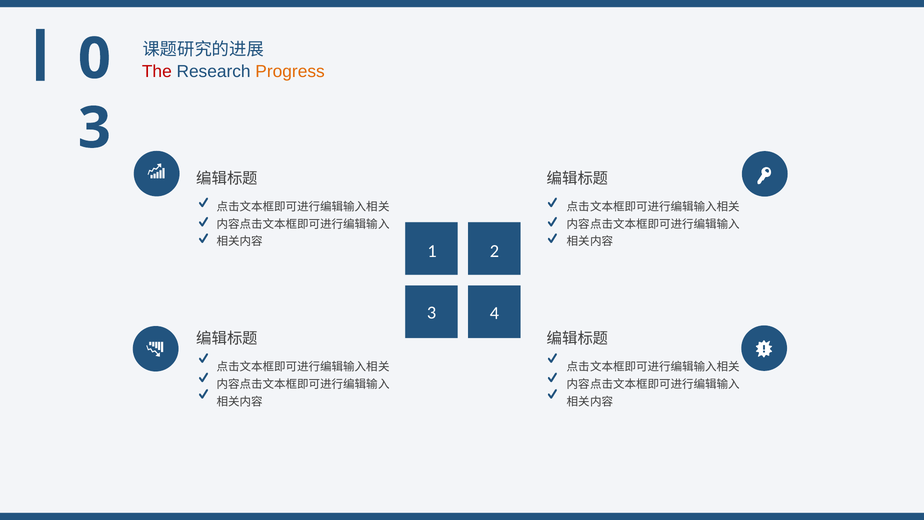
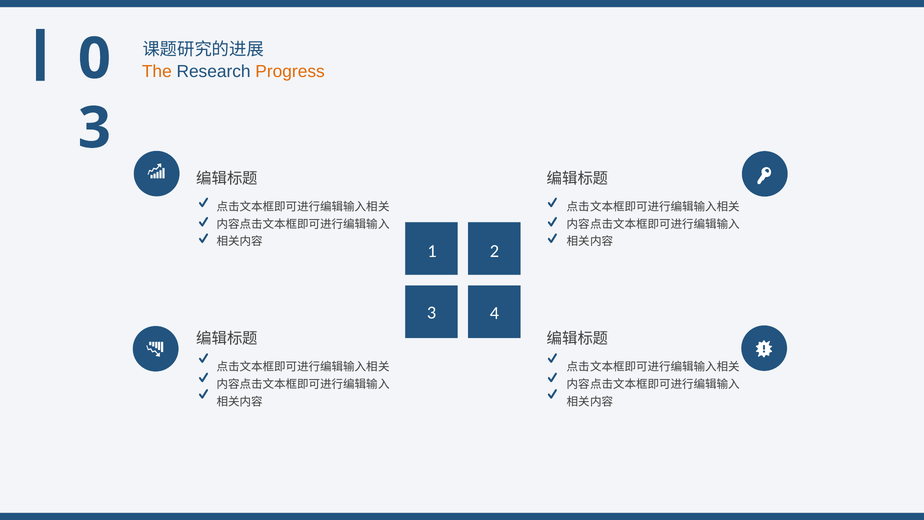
The colour: red -> orange (157, 71)
